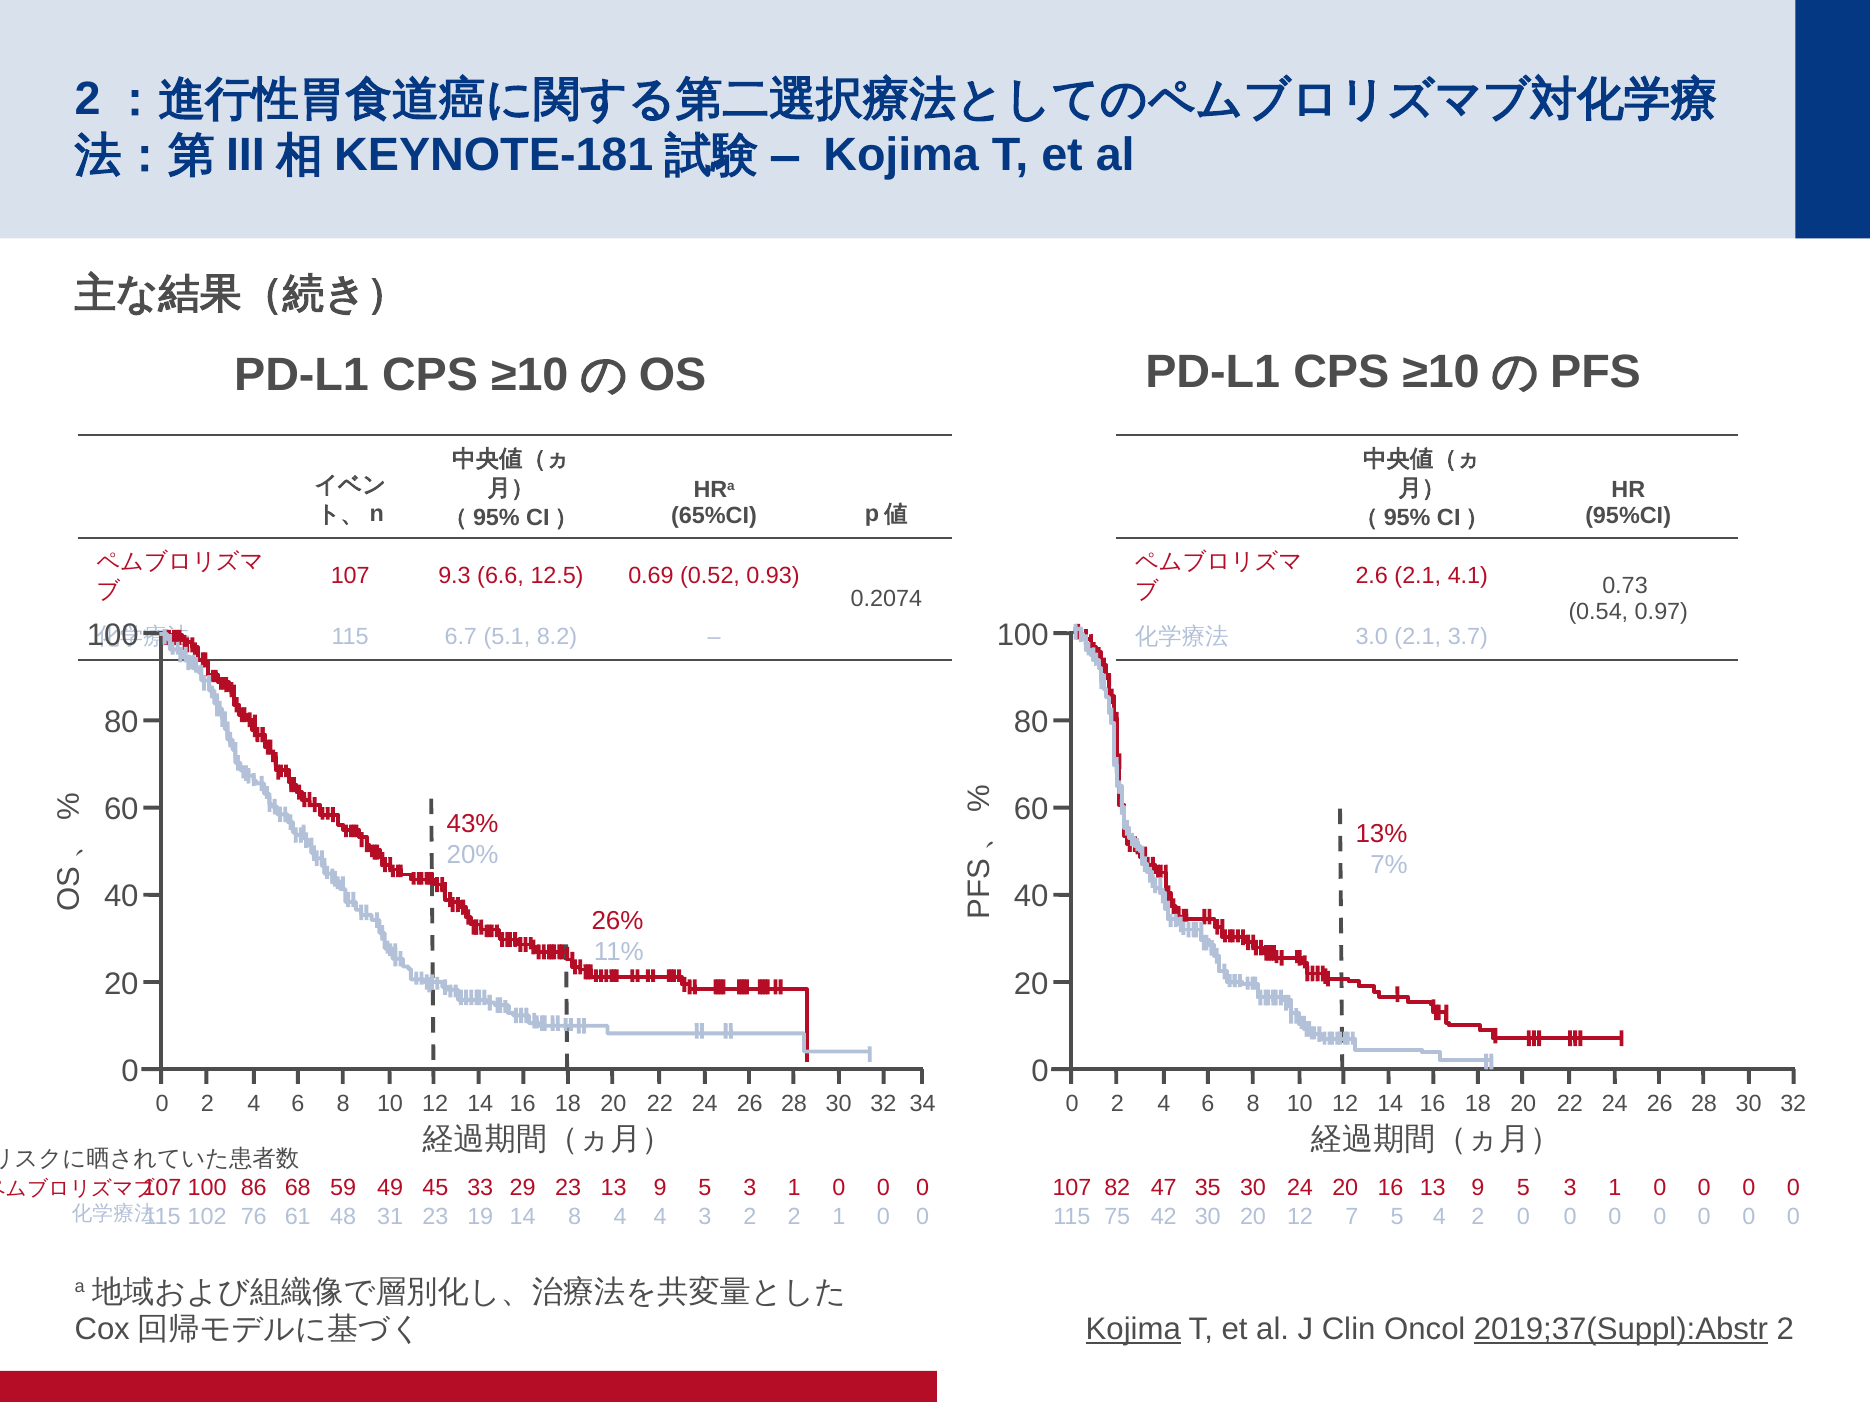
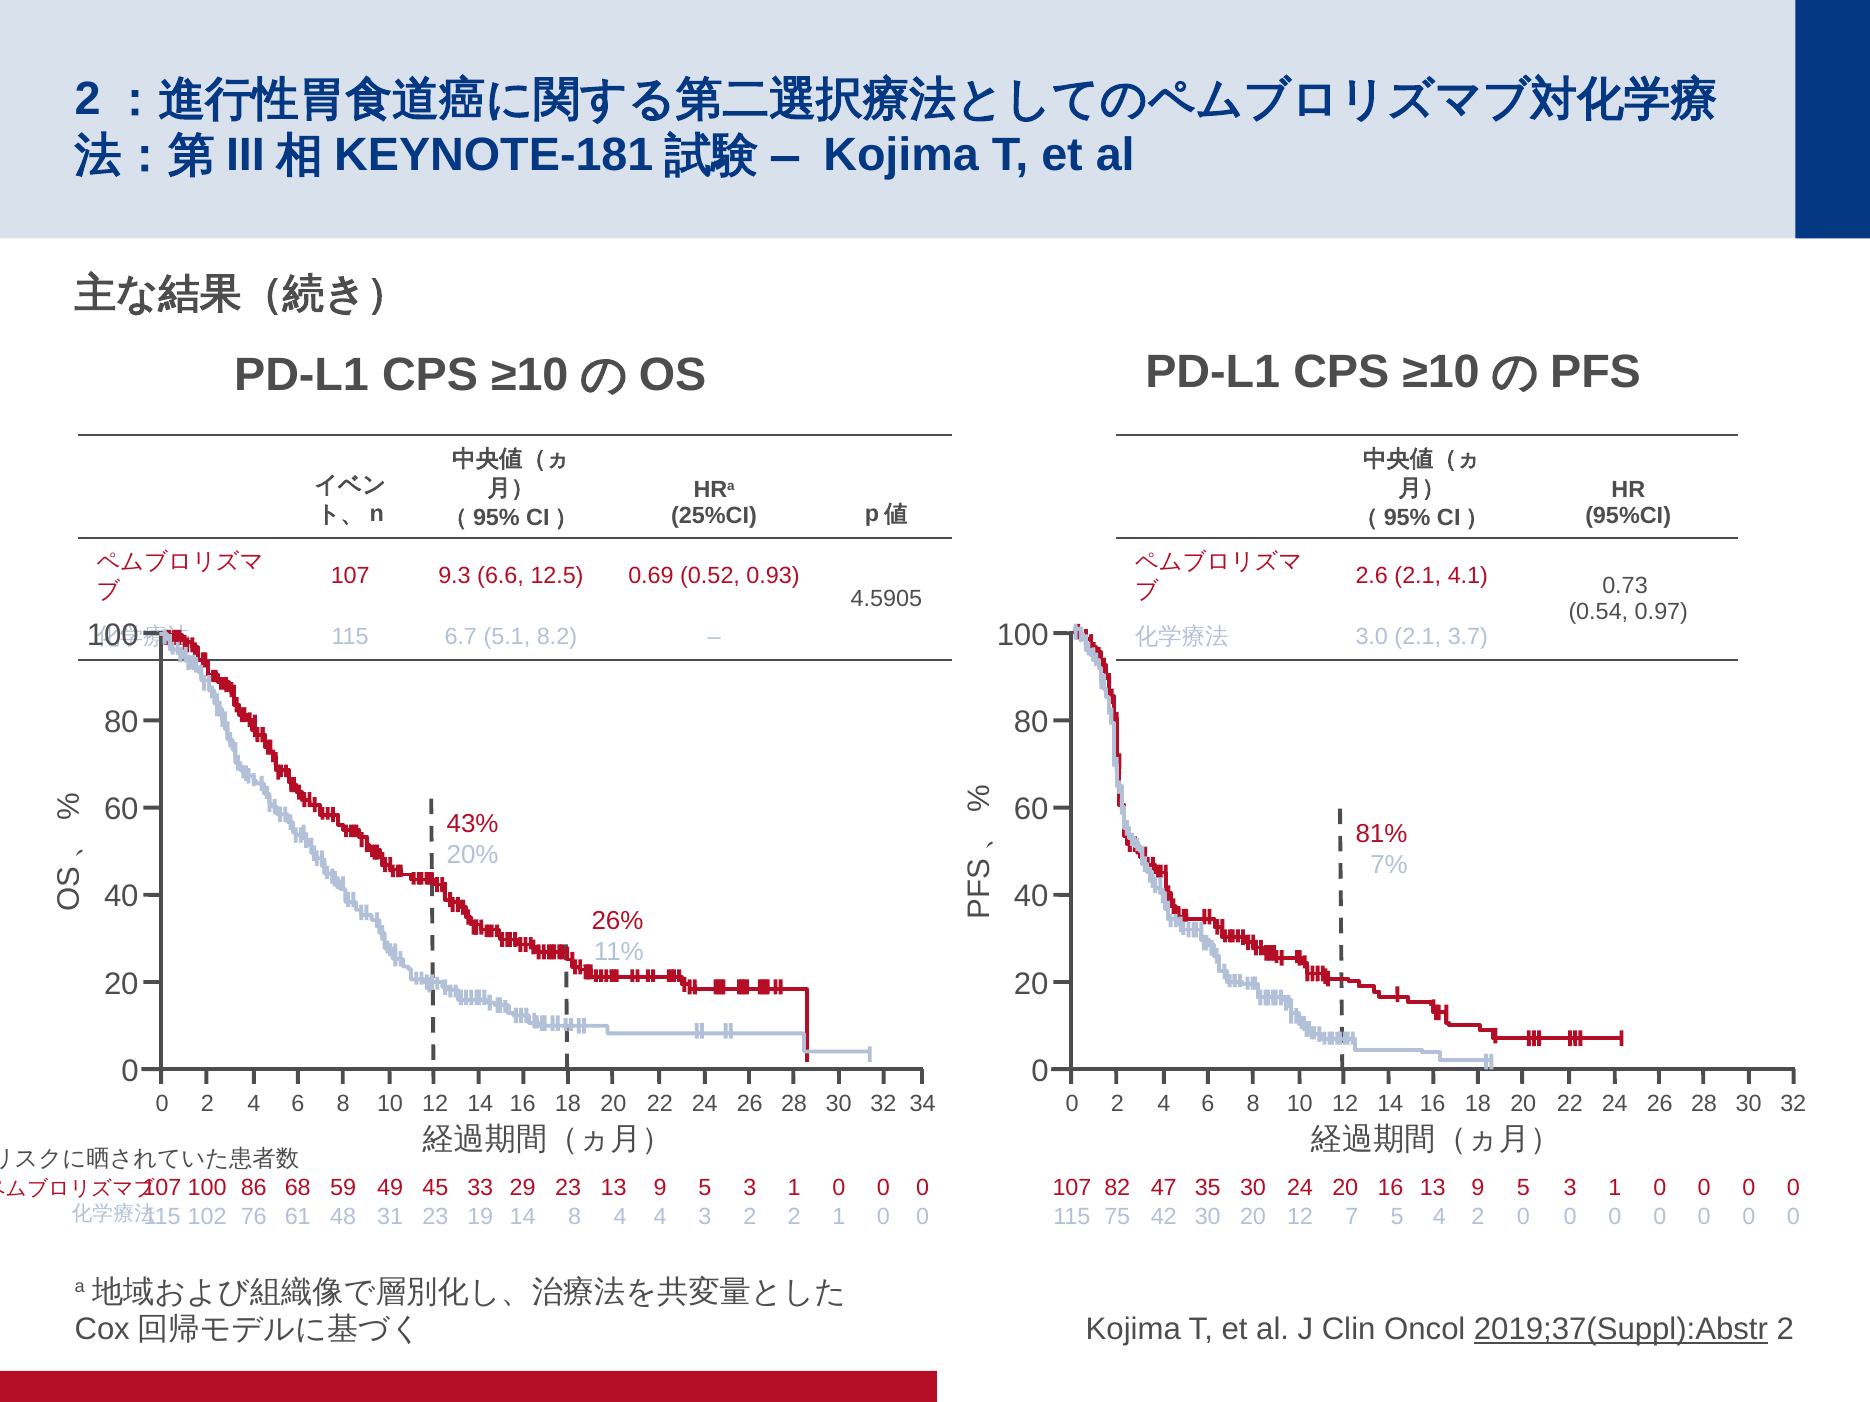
65%CI: 65%CI -> 25%CI (714, 516)
0.2074: 0.2074 -> 4.5905 (886, 599)
13%: 13% -> 81% (1382, 834)
Kojima underline: present -> none (1133, 1330)
